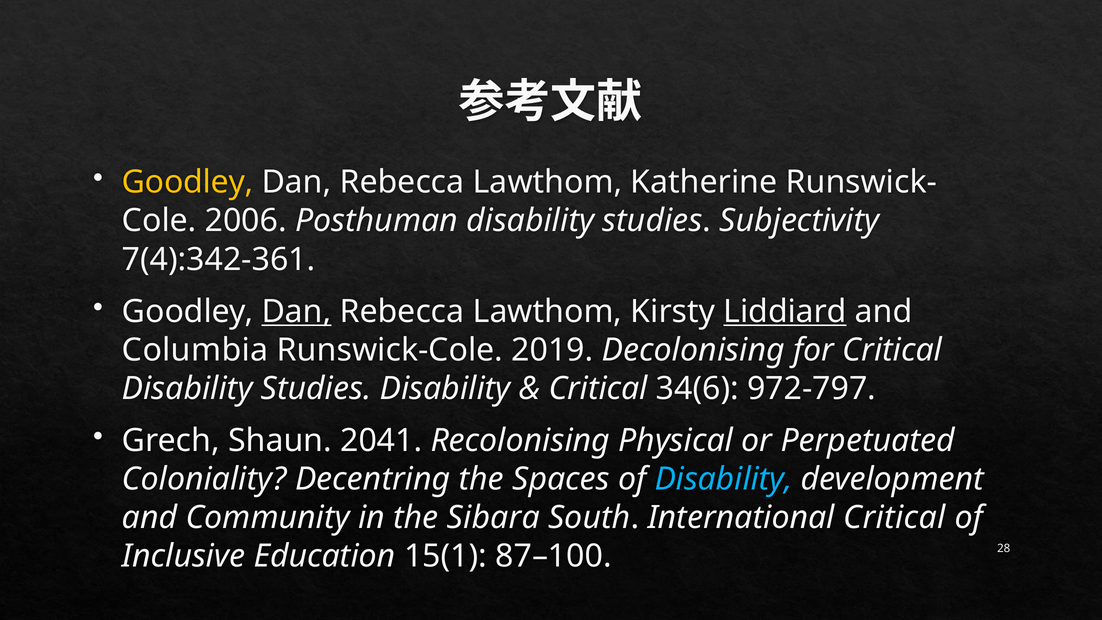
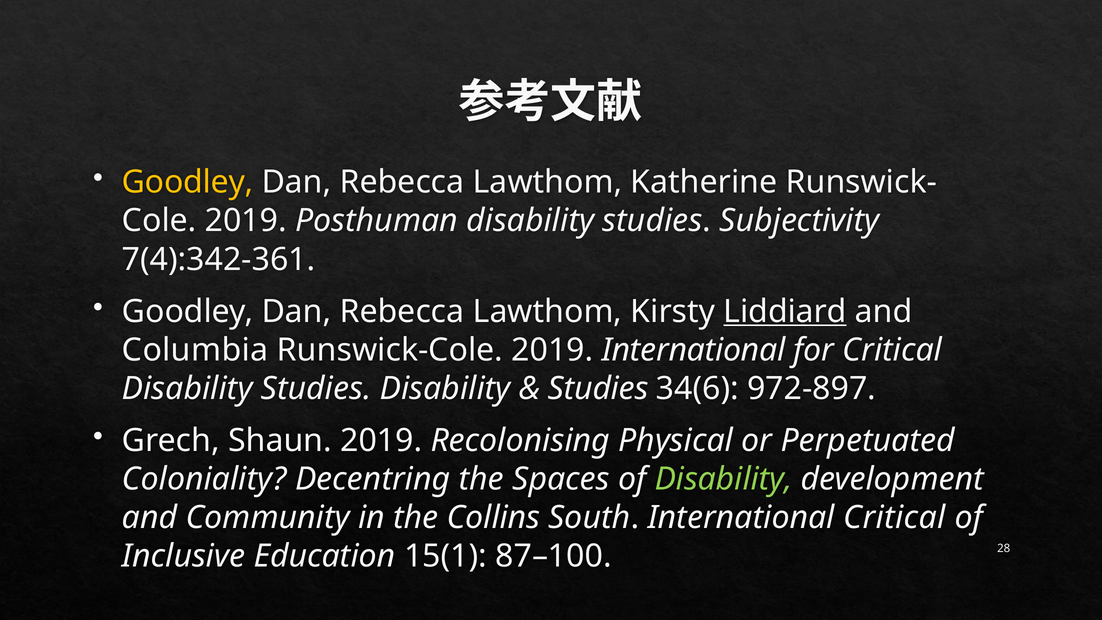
2006: 2006 -> 2019 (246, 221)
Dan underline: present -> none (296, 311)
2019 Decolonising: Decolonising -> International (693, 350)
Critical: Critical -> Studies (598, 389)
972-797: 972-797 -> 972-897 (812, 389)
Shaun 2041: 2041 -> 2019 (381, 440)
Disability colour: light blue -> light green (724, 479)
Sibara: Sibara -> Collins (493, 518)
